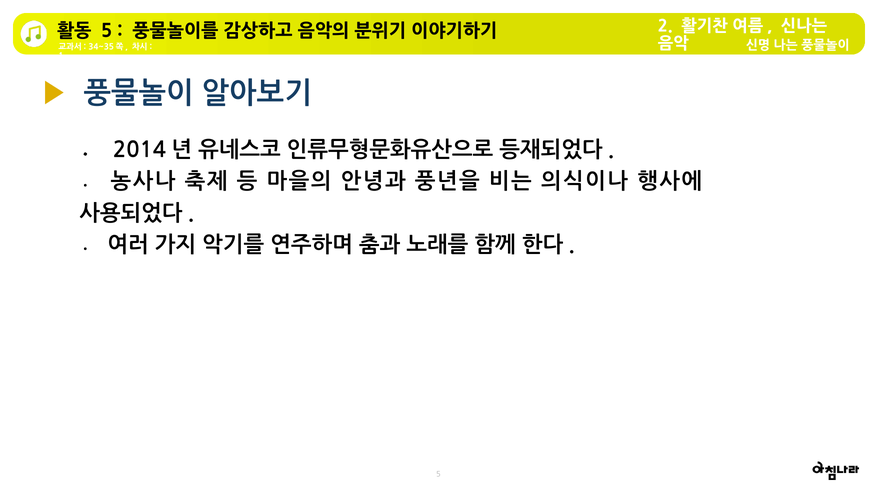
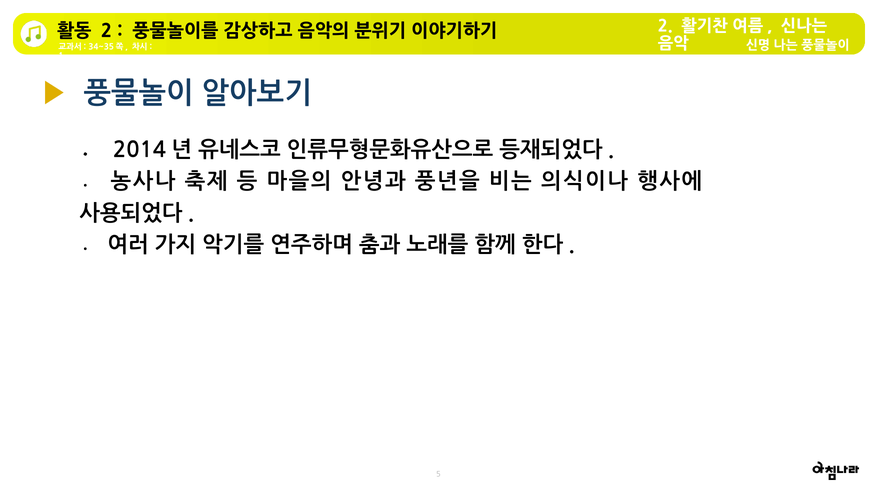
5: 5 -> 2 (106, 31)
